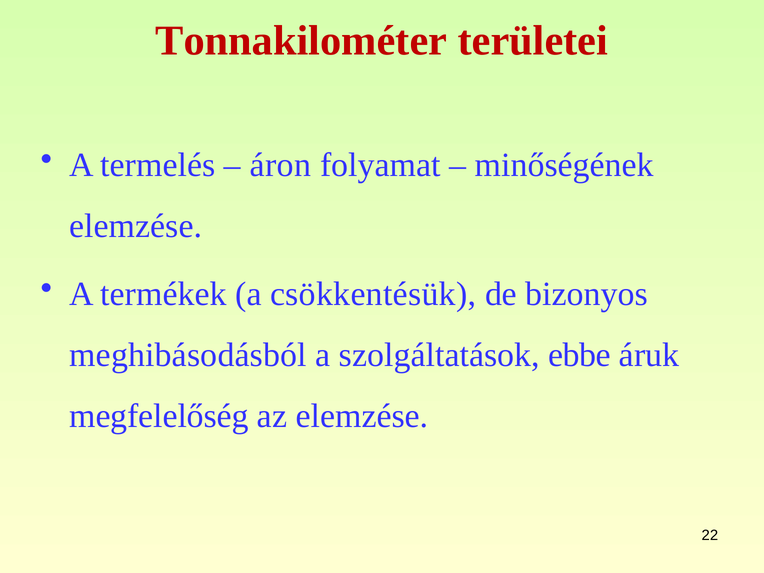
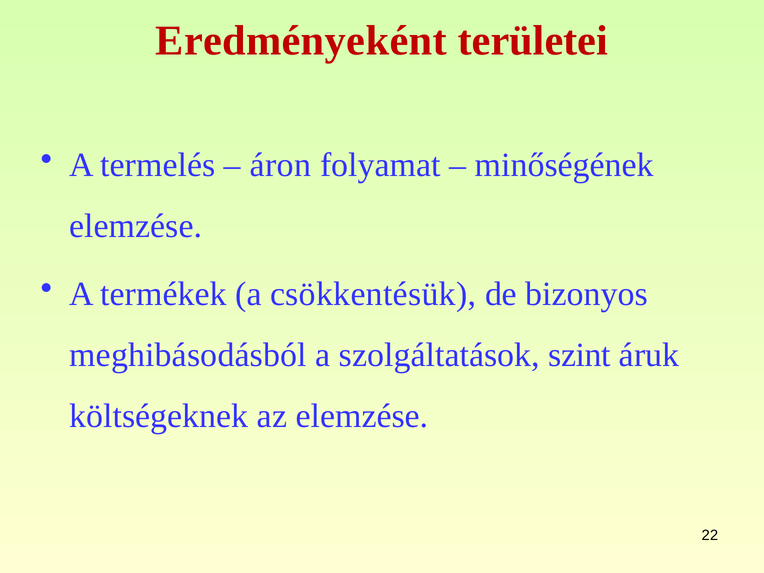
Tonnakilométer: Tonnakilométer -> Eredményeként (301, 41)
ebbe: ebbe -> szint (580, 355)
megfelelőség: megfelelőség -> költségeknek (159, 416)
